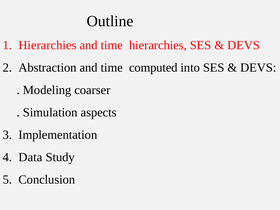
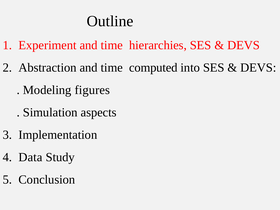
Hierarchies: Hierarchies -> Experiment (48, 45)
coarser: coarser -> figures (92, 90)
